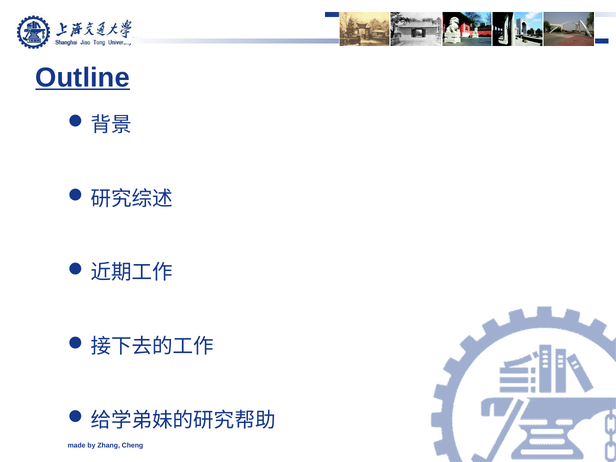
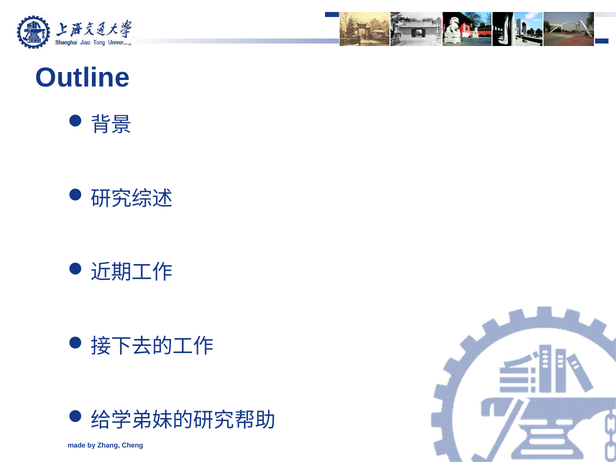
Outline underline: present -> none (83, 78)
